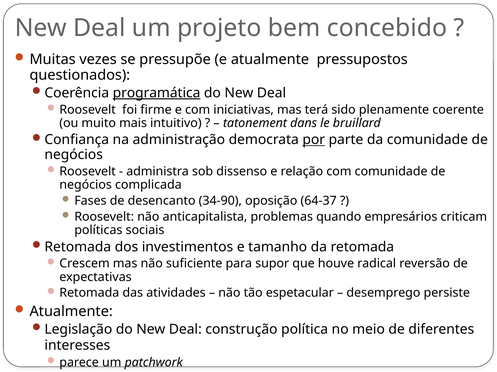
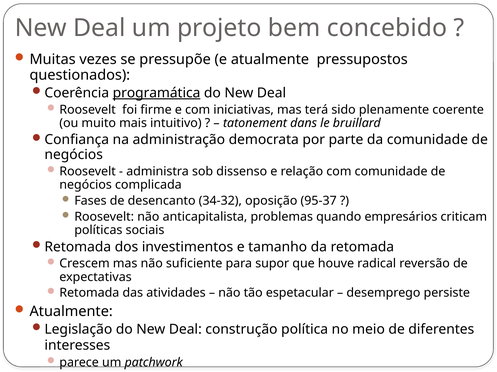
por underline: present -> none (314, 140)
34-90: 34-90 -> 34-32 (220, 201)
64-37: 64-37 -> 95-37 (319, 201)
